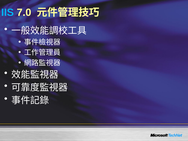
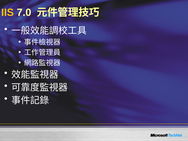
IIS colour: light blue -> yellow (8, 12)
